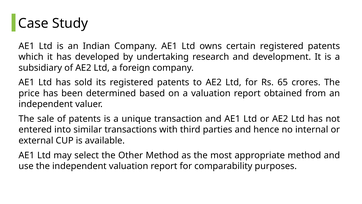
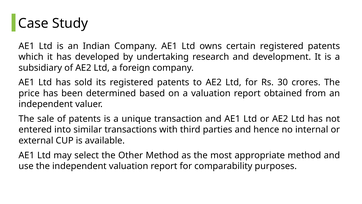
65: 65 -> 30 (283, 82)
